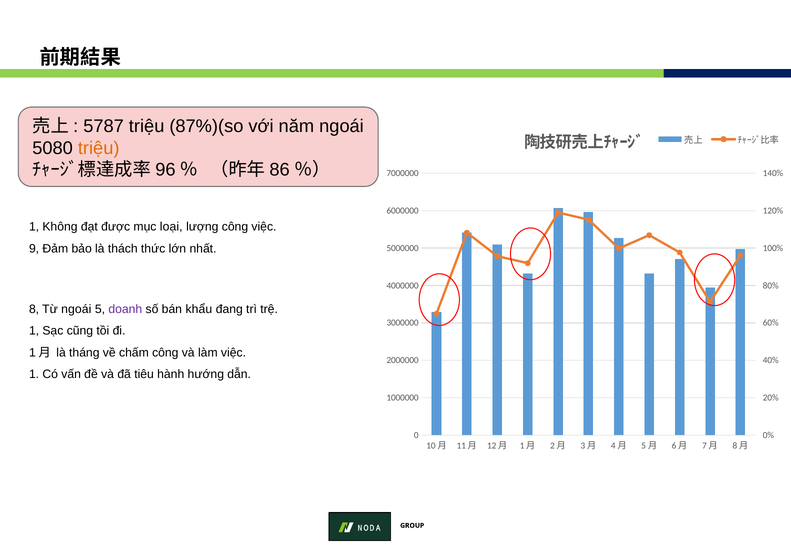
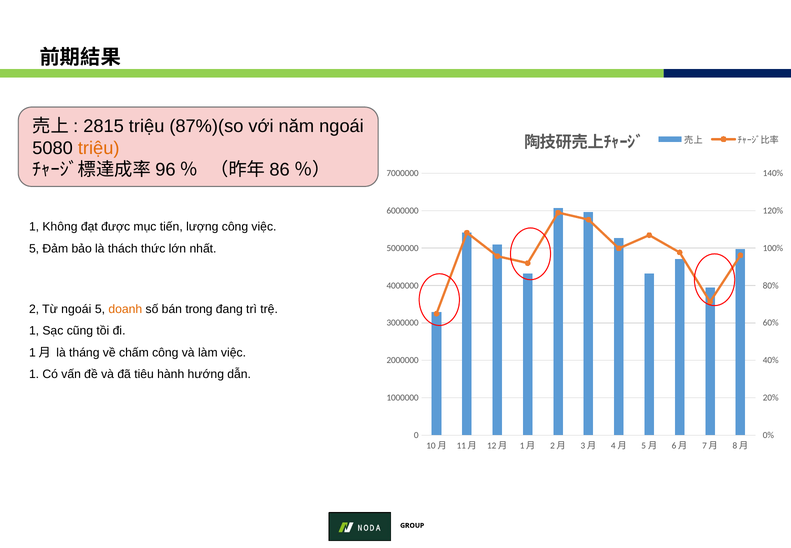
5787: 5787 -> 2815 (104, 126)
loại: loại -> tiến (171, 227)
9: 9 -> 5 (34, 248)
8: 8 -> 2 (34, 309)
doanh colour: purple -> orange (125, 309)
khẩu: khẩu -> trong (199, 309)
